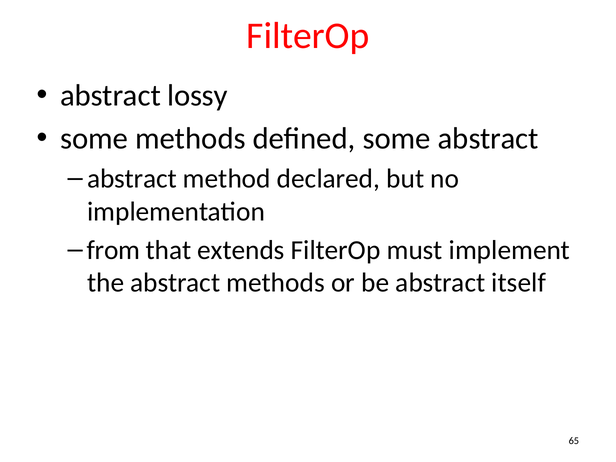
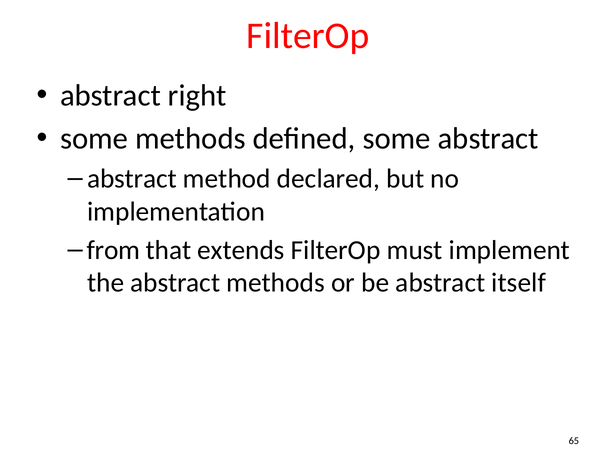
lossy: lossy -> right (197, 96)
